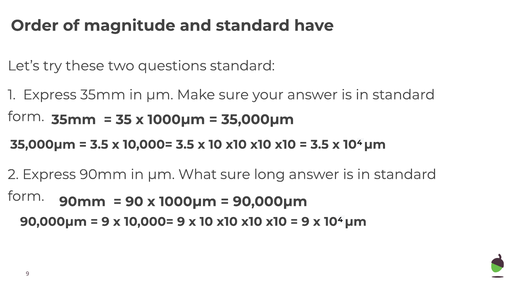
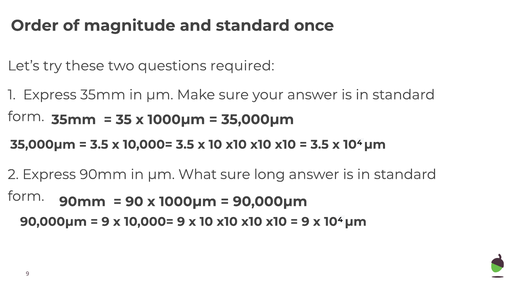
have: have -> once (314, 26)
questions standard: standard -> required (242, 66)
